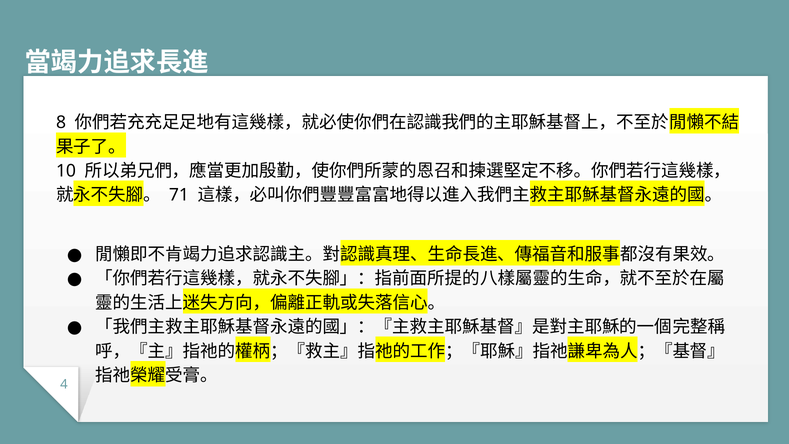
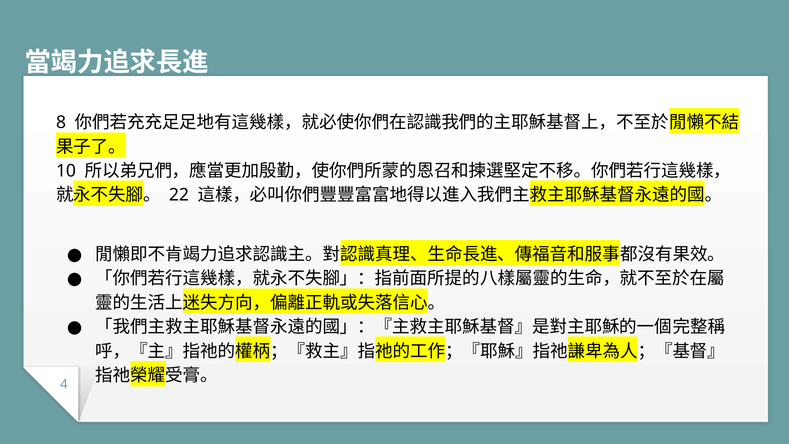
71: 71 -> 22 (179, 195)
